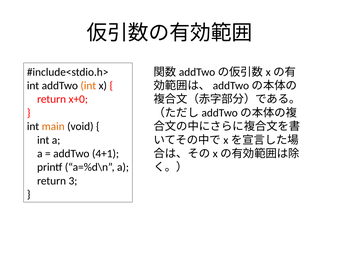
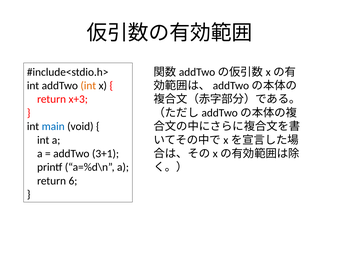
x+0: x+0 -> x+3 (78, 99)
main colour: orange -> blue (53, 126)
4+1: 4+1 -> 3+1 (105, 153)
3: 3 -> 6 (73, 180)
